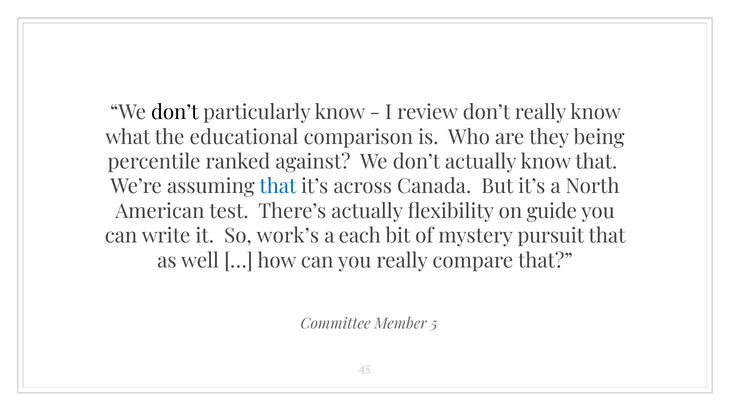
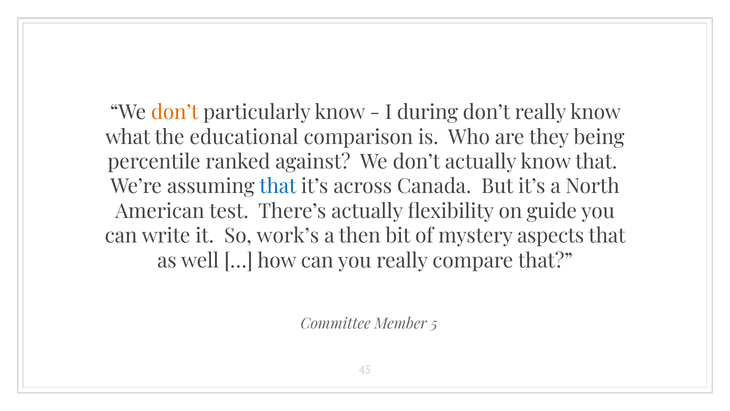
don’t colour: black -> orange (175, 113)
review: review -> during (428, 113)
each: each -> then (360, 236)
pursuit: pursuit -> aspects (551, 236)
